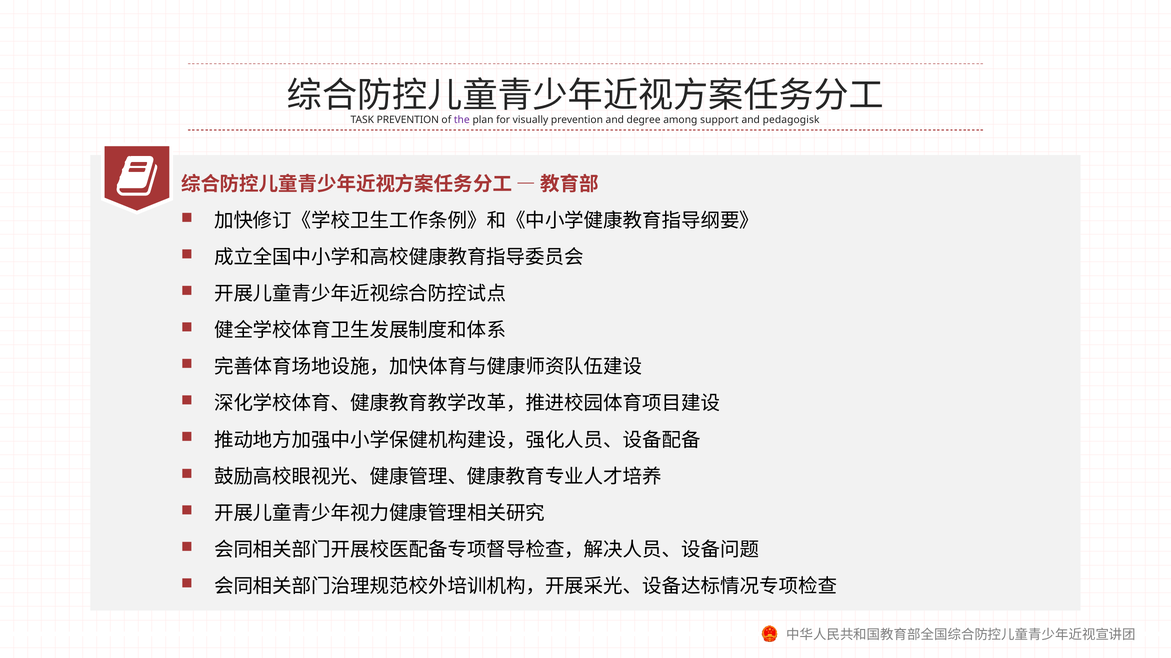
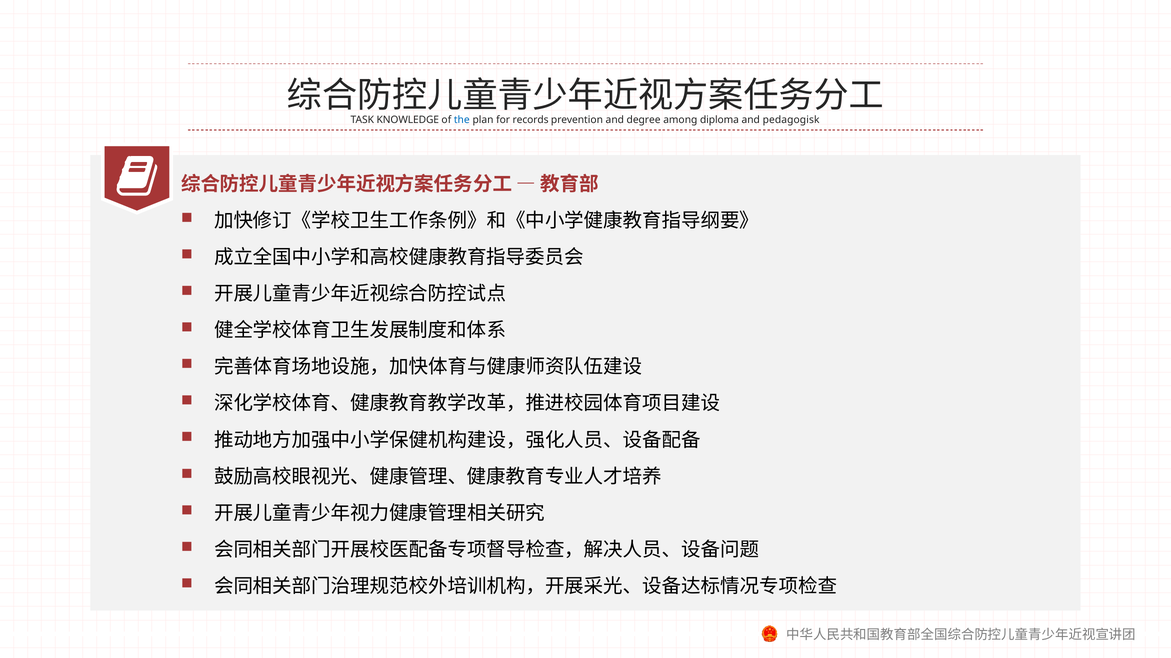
TASK PREVENTION: PREVENTION -> KNOWLEDGE (408, 120)
the colour: purple -> blue (462, 120)
visually: visually -> records (531, 120)
support: support -> diploma (719, 120)
